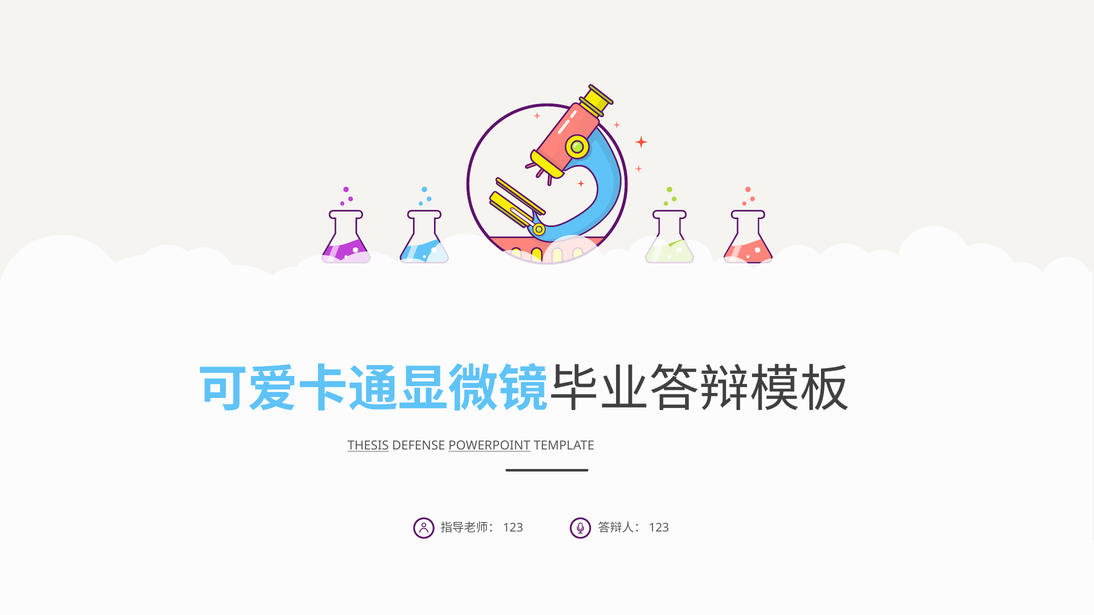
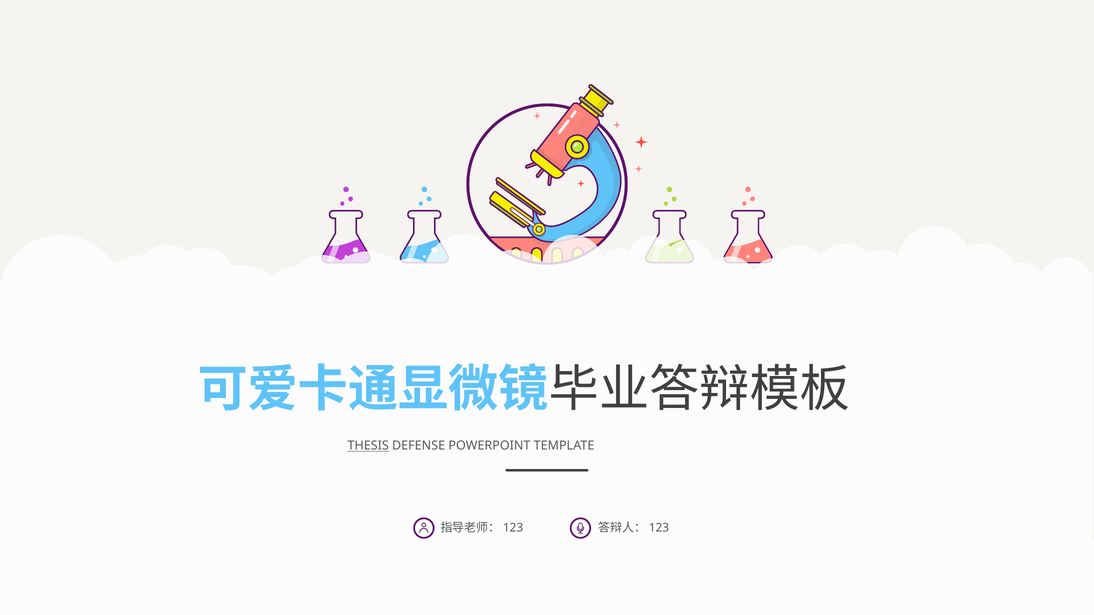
POWERPOINT underline: present -> none (489, 446)
